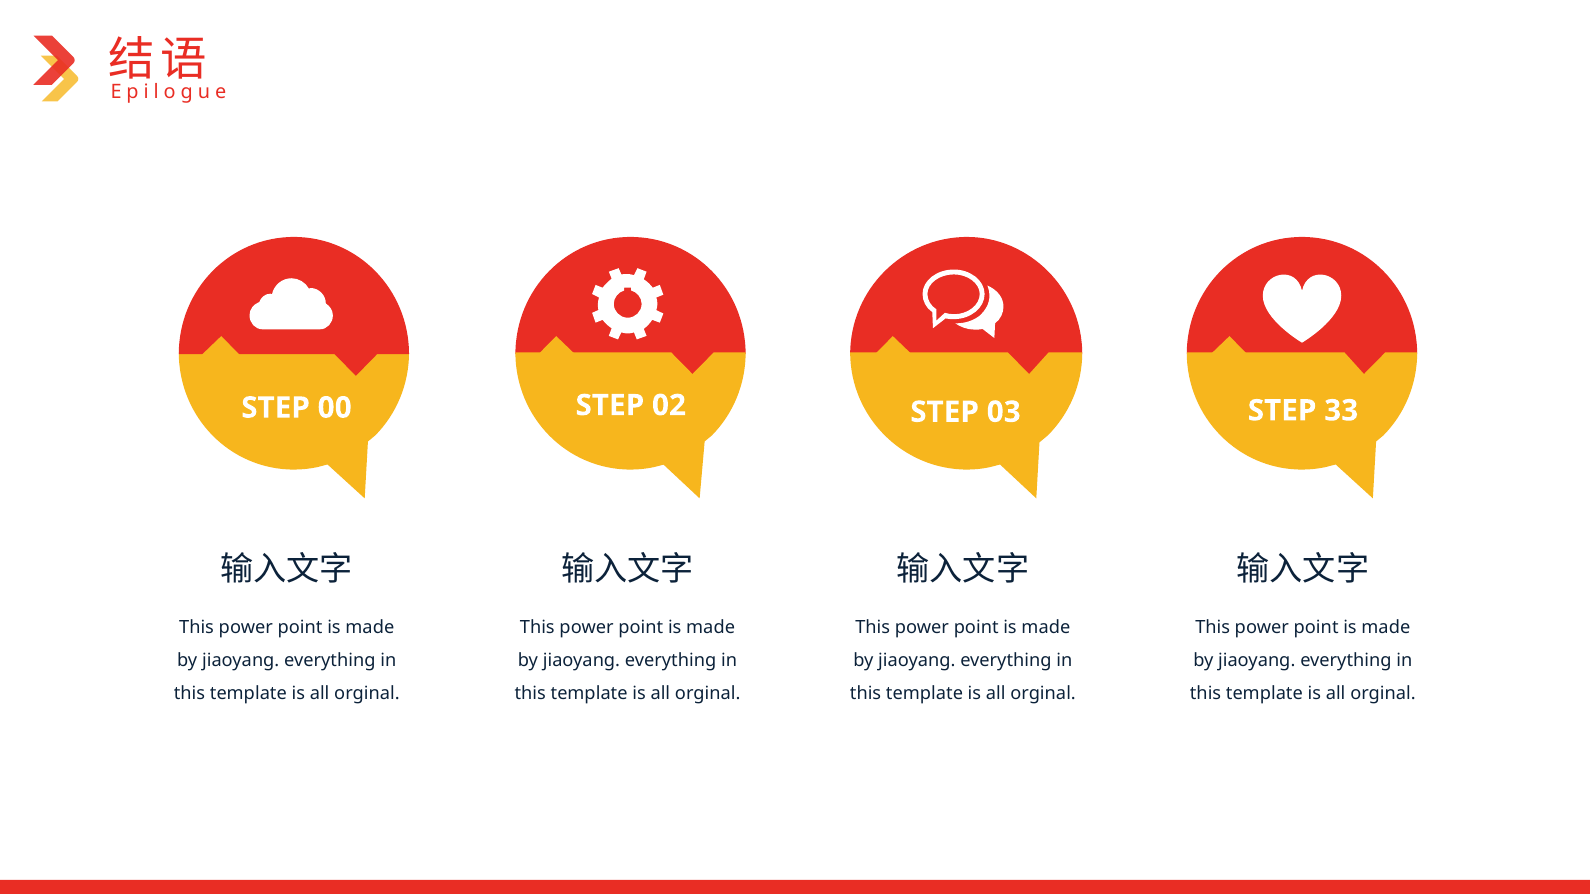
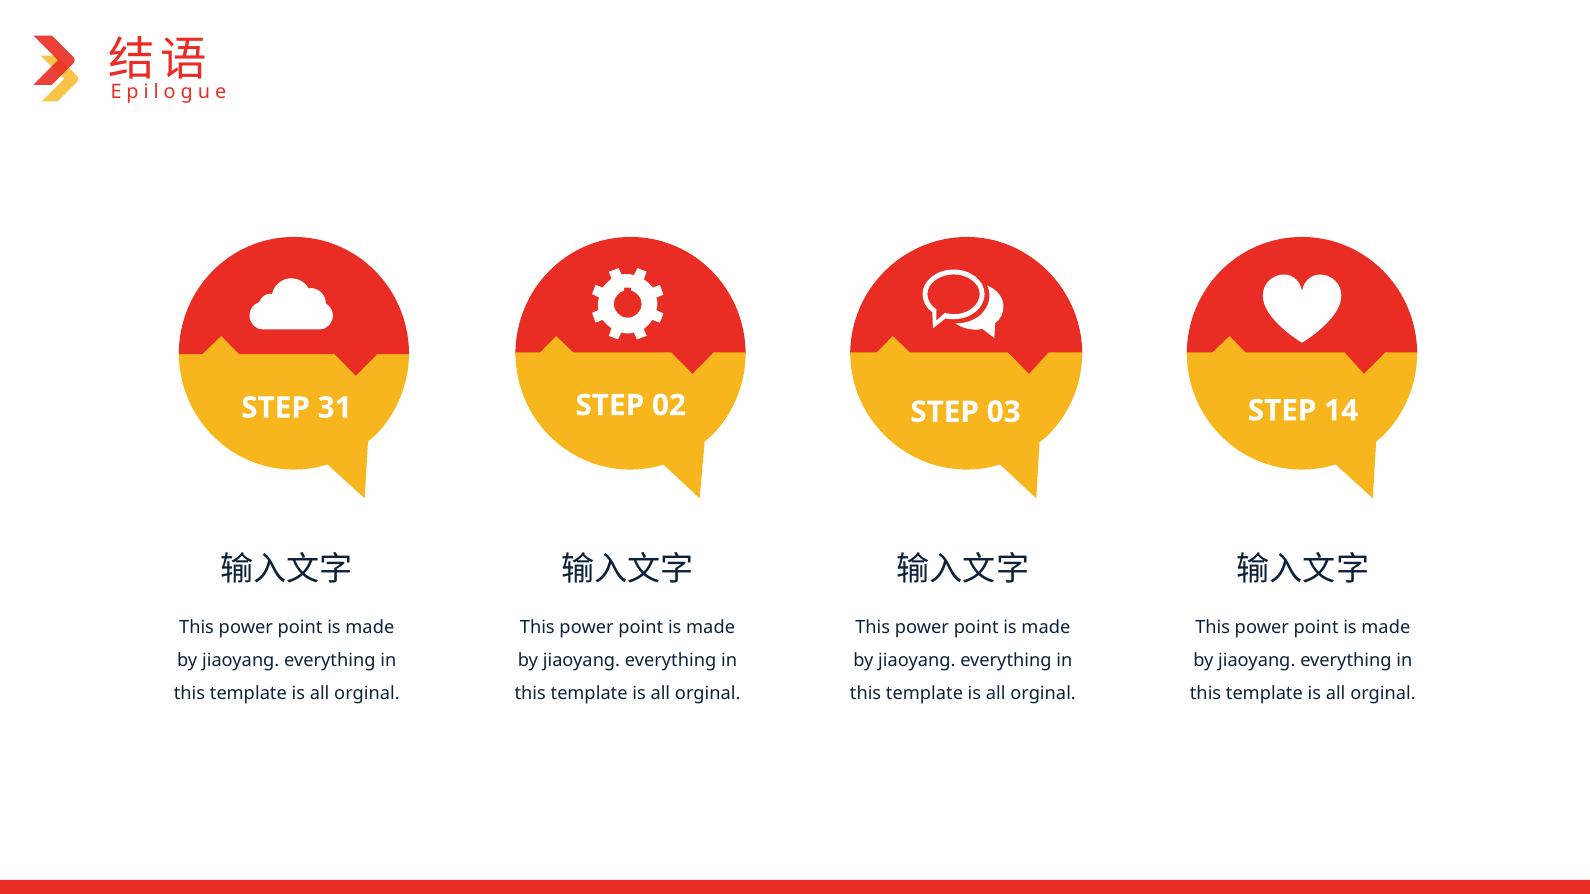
00: 00 -> 31 (335, 408)
33: 33 -> 14 (1341, 411)
